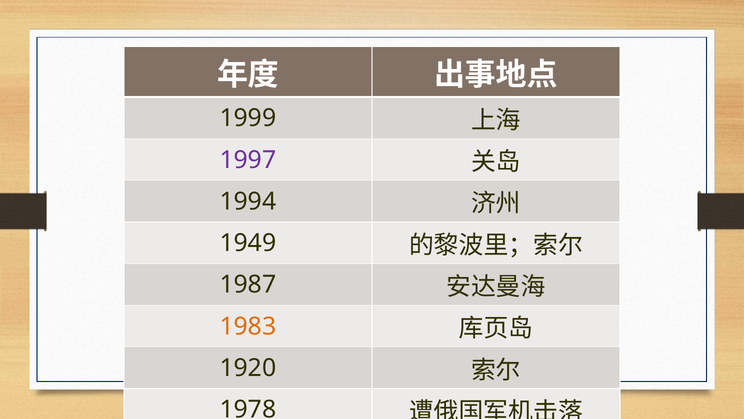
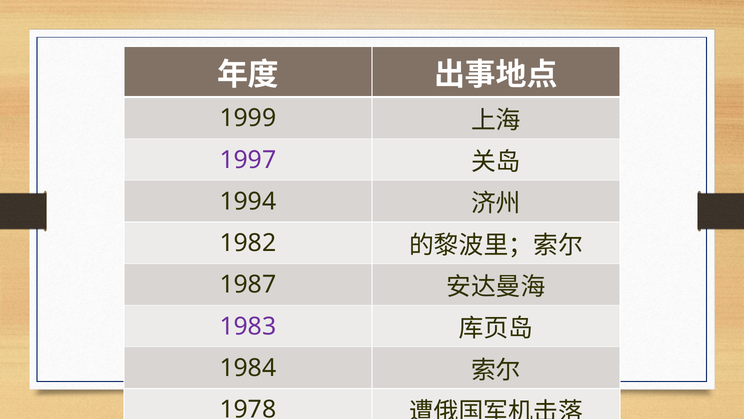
1949: 1949 -> 1982 (248, 243)
1983 colour: orange -> purple (248, 326)
1920: 1920 -> 1984 (248, 368)
